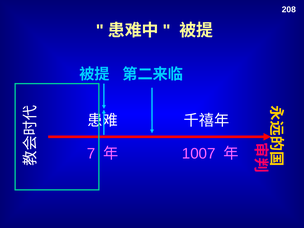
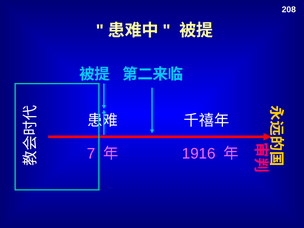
1007: 1007 -> 1916 (199, 154)
